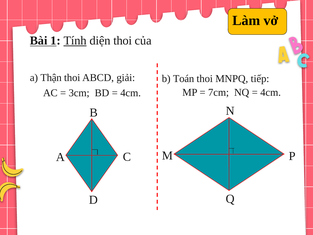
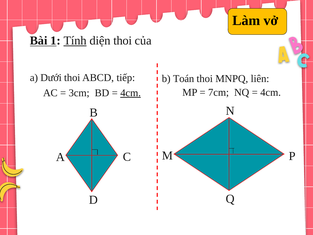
Thận: Thận -> Dưới (51, 78)
giải: giải -> tiếp (126, 78)
tiếp: tiếp -> liên (260, 79)
4cm underline: none -> present (131, 93)
